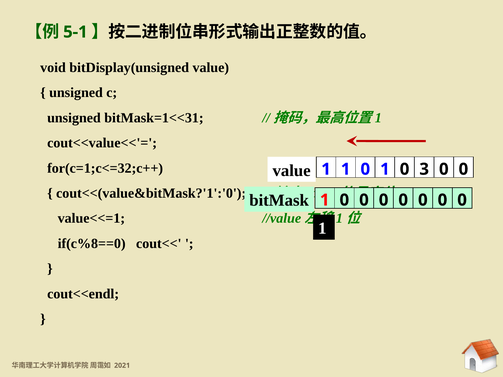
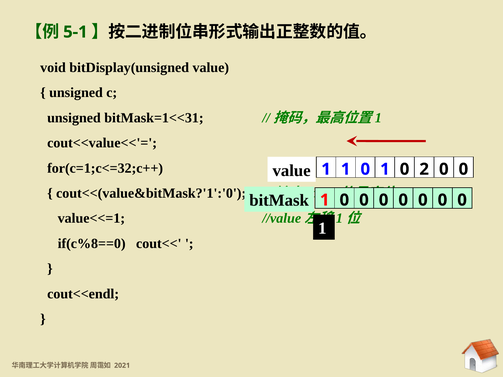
3: 3 -> 2 (424, 169)
